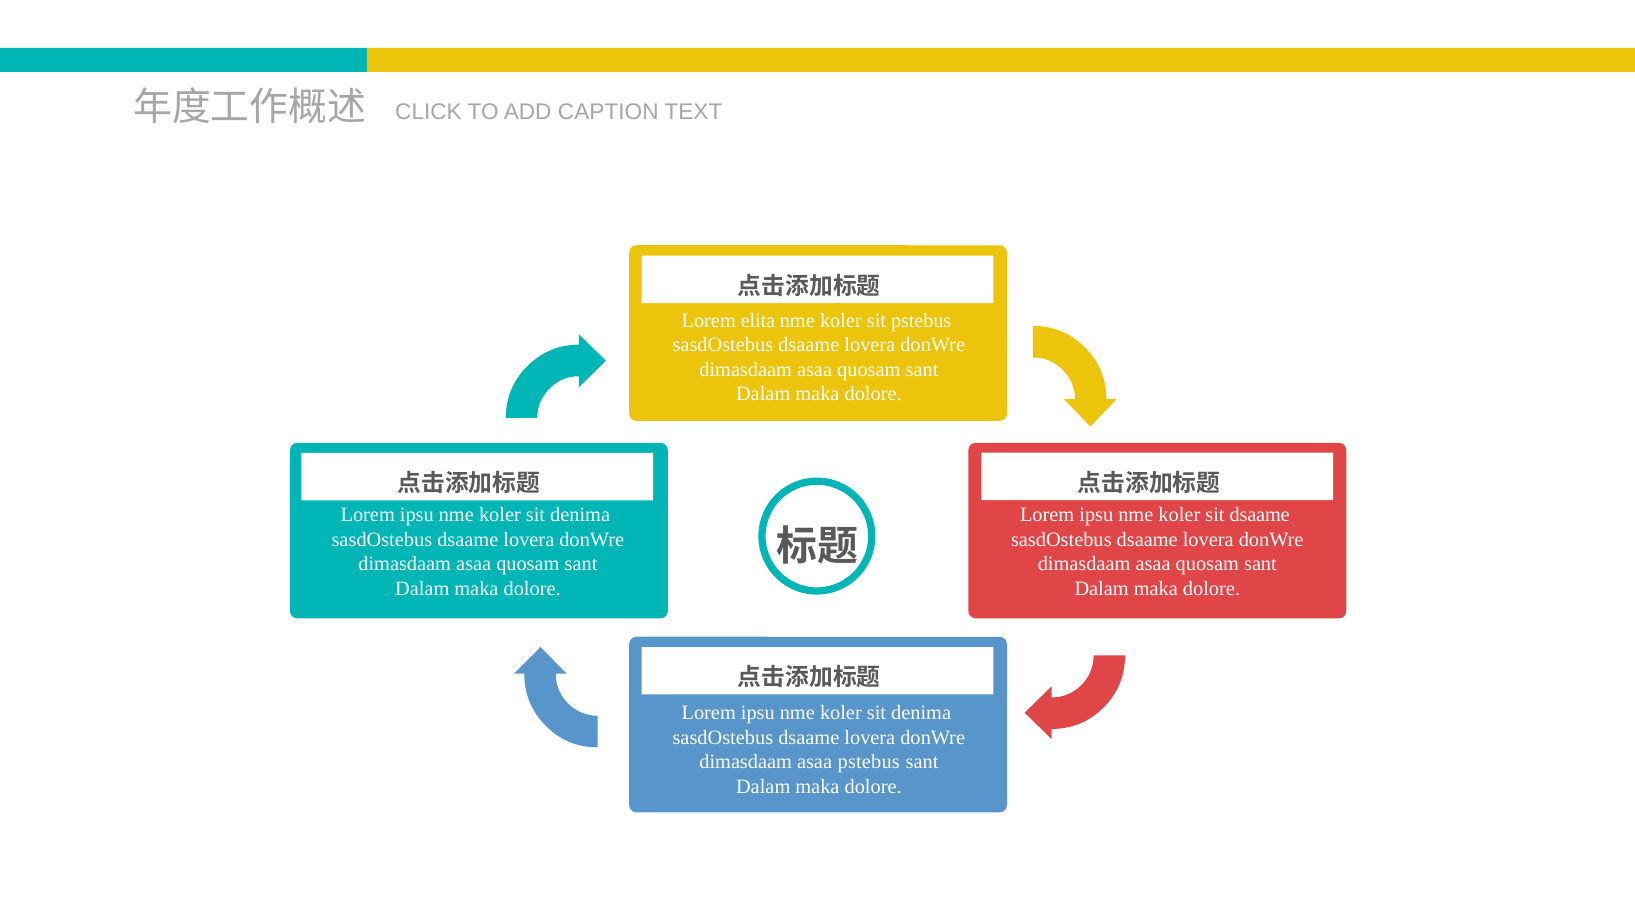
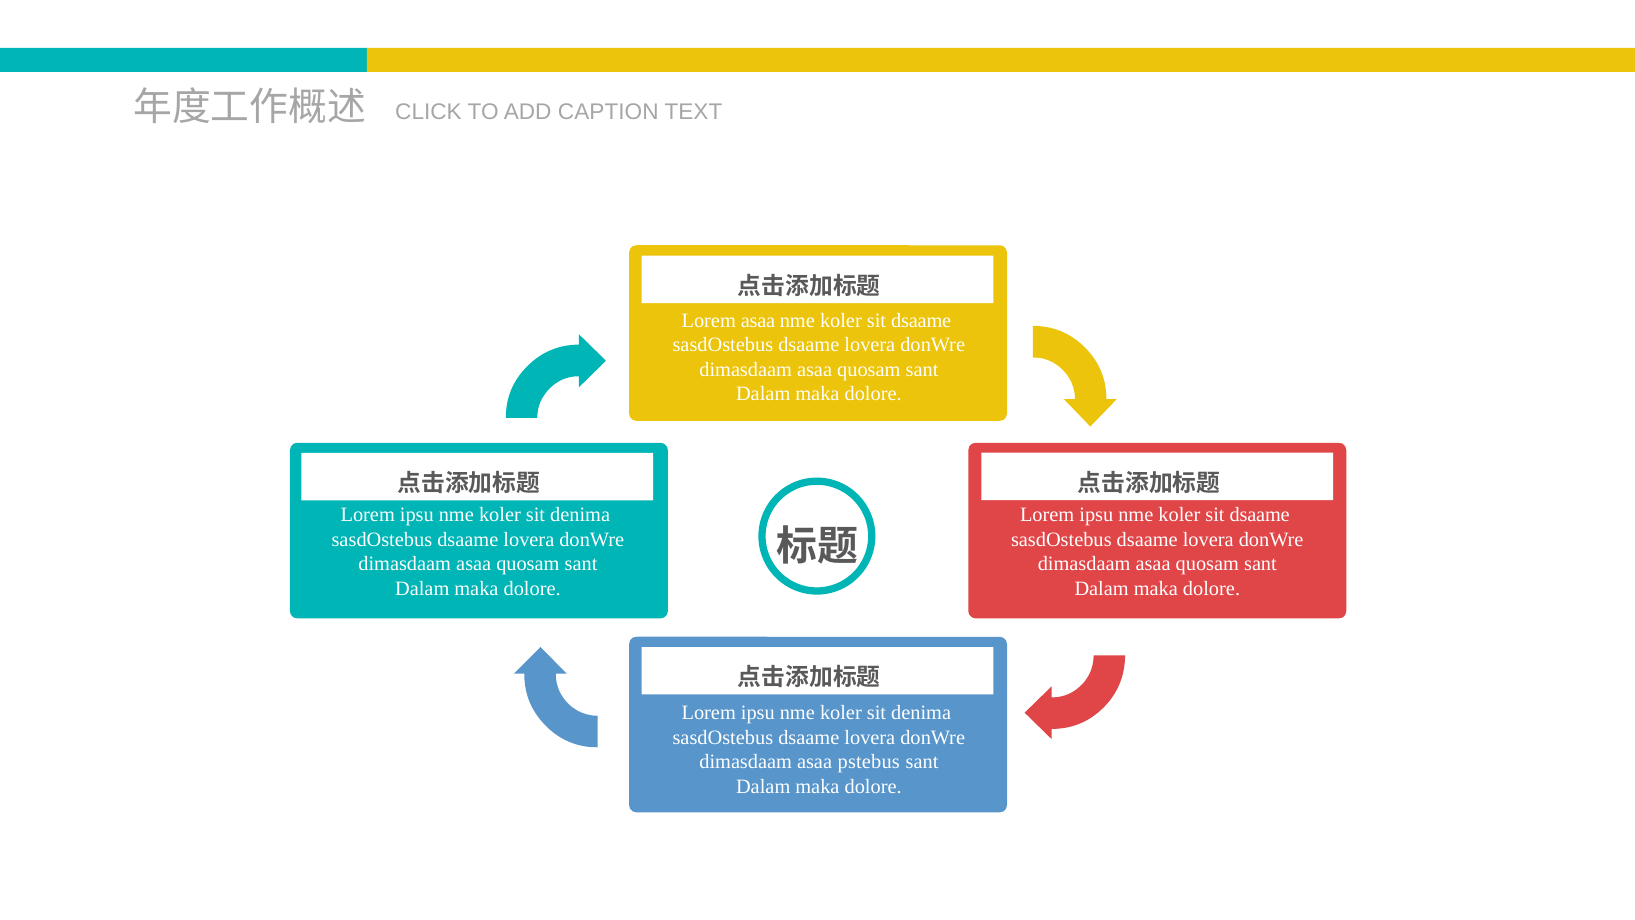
Lorem elita: elita -> asaa (758, 320)
pstebus: pstebus -> dsaame (921, 320)
